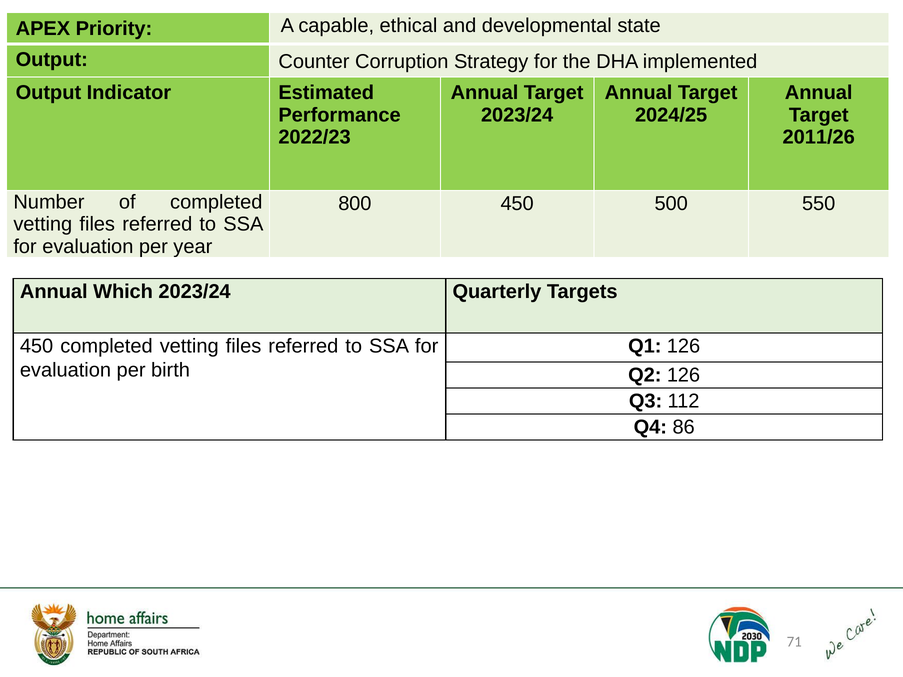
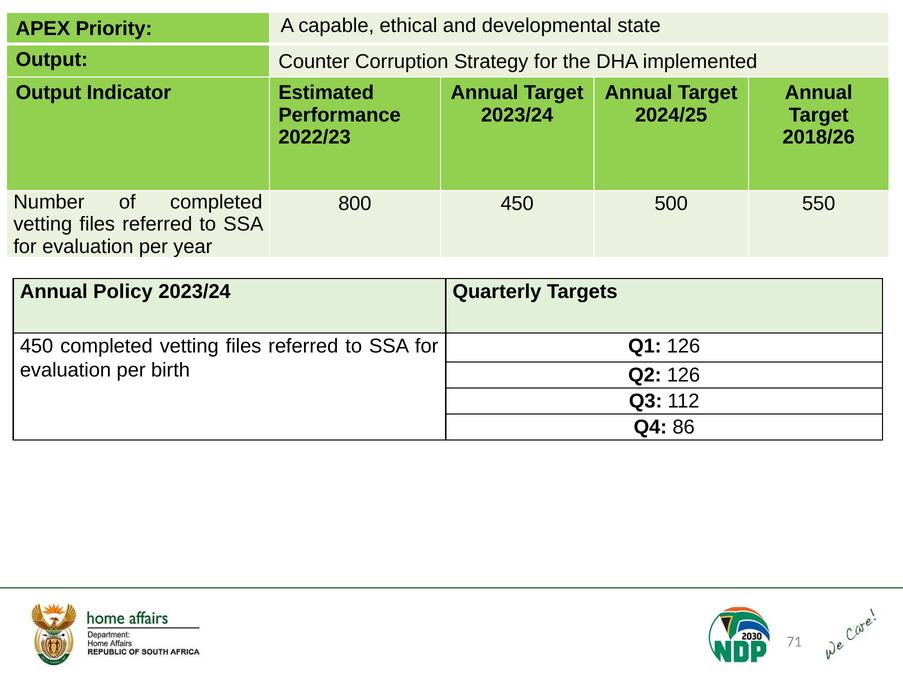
2011/26: 2011/26 -> 2018/26 (819, 137)
Which: Which -> Policy (123, 292)
